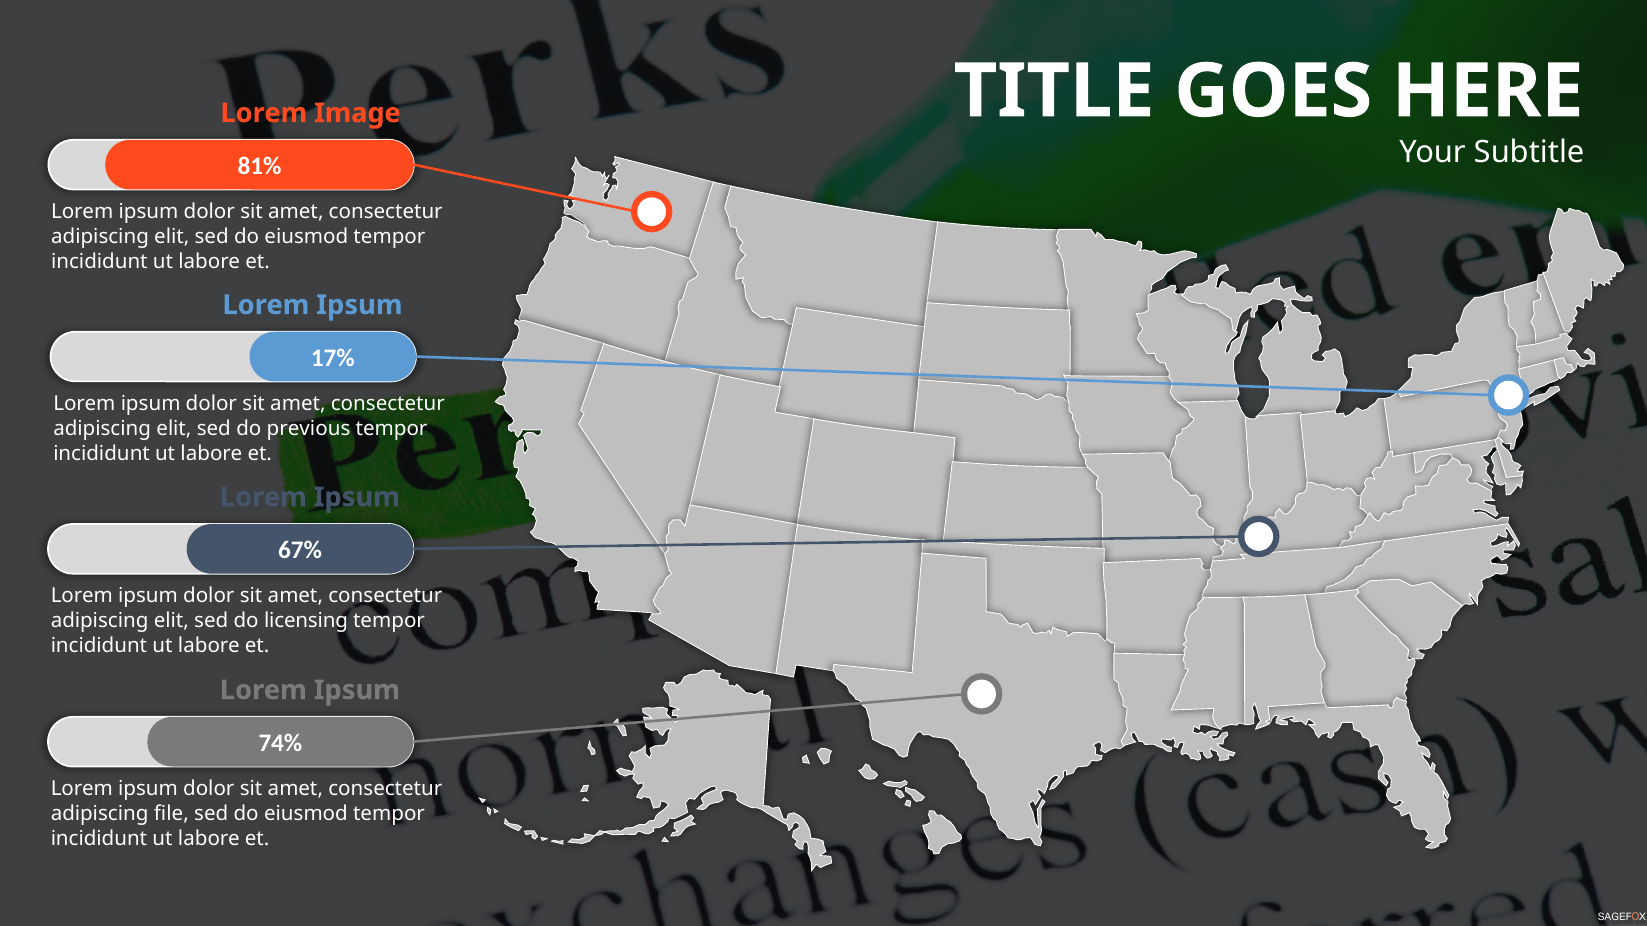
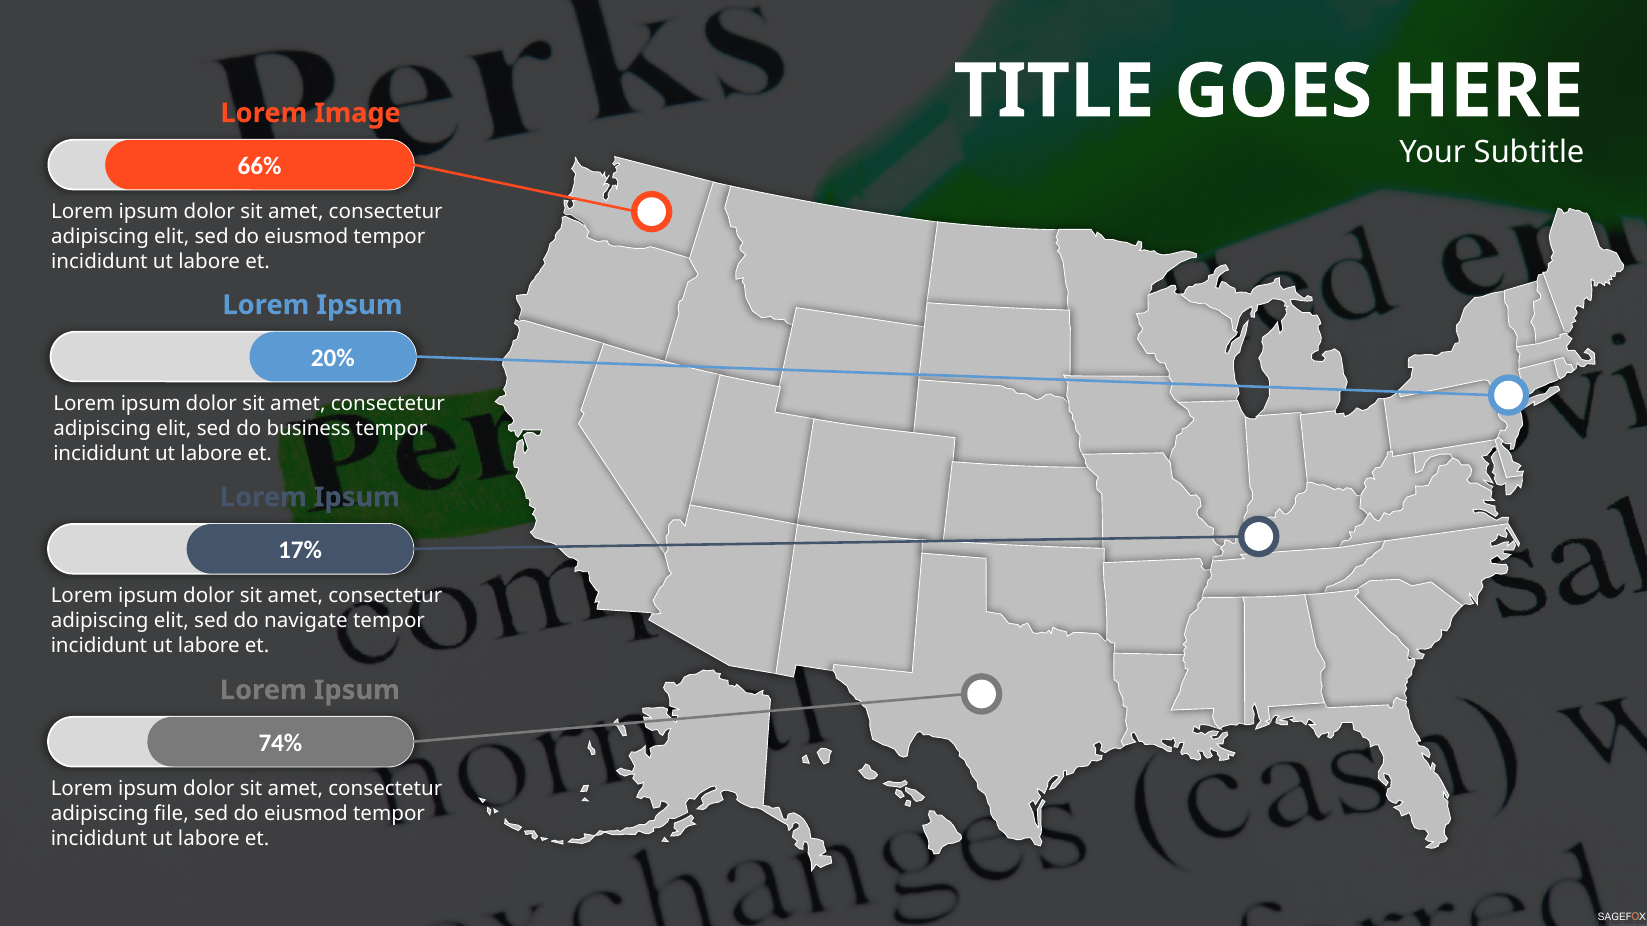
81%: 81% -> 66% (260, 166)
17%: 17% -> 20% (333, 358)
previous: previous -> business (309, 429)
67%: 67% -> 17% (300, 551)
licensing: licensing -> navigate (306, 621)
